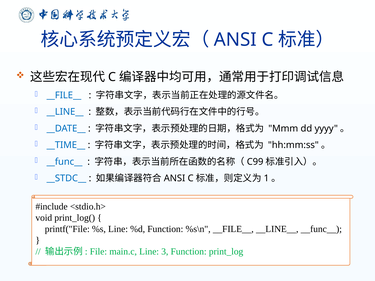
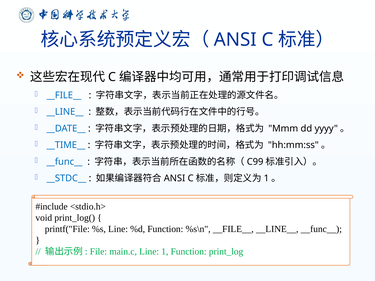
3: 3 -> 1 (165, 252)
